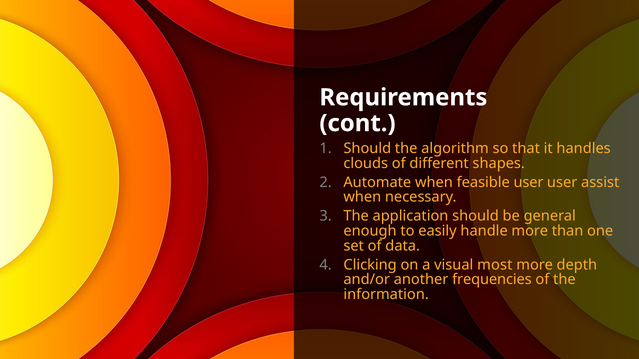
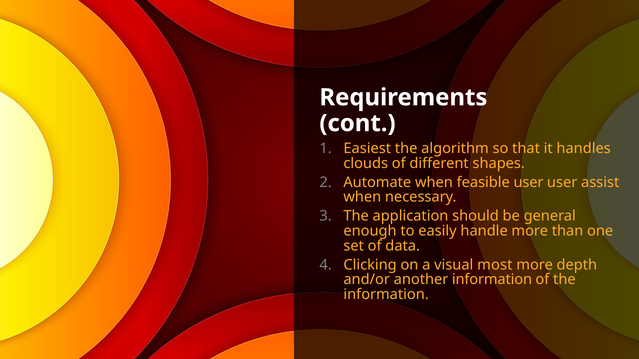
Should: Should -> Easiest (367, 149)
another frequencies: frequencies -> information (492, 280)
